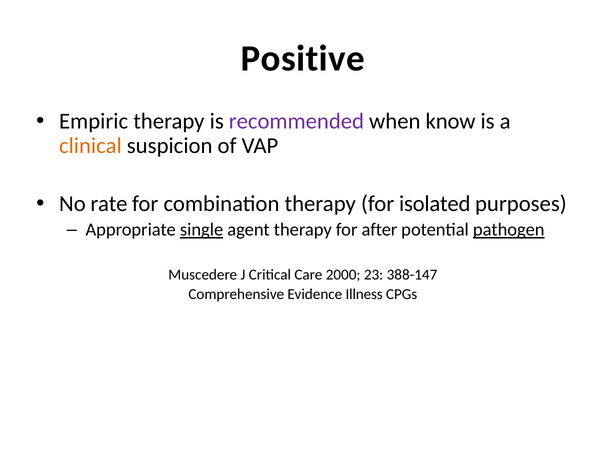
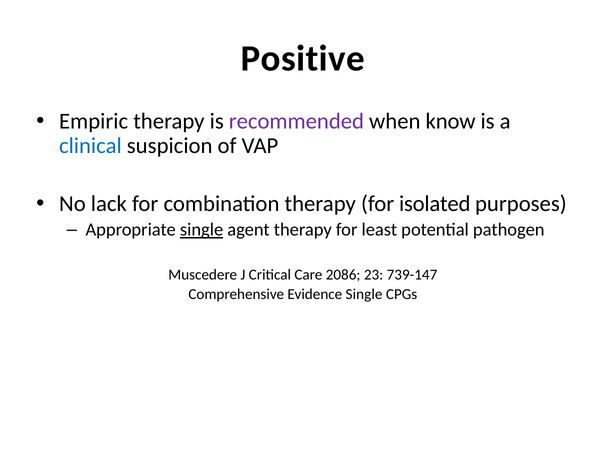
clinical colour: orange -> blue (90, 146)
rate: rate -> lack (109, 204)
after: after -> least (379, 230)
pathogen underline: present -> none (509, 230)
2000: 2000 -> 2086 (343, 275)
388-147: 388-147 -> 739-147 (412, 275)
Evidence Illness: Illness -> Single (364, 294)
